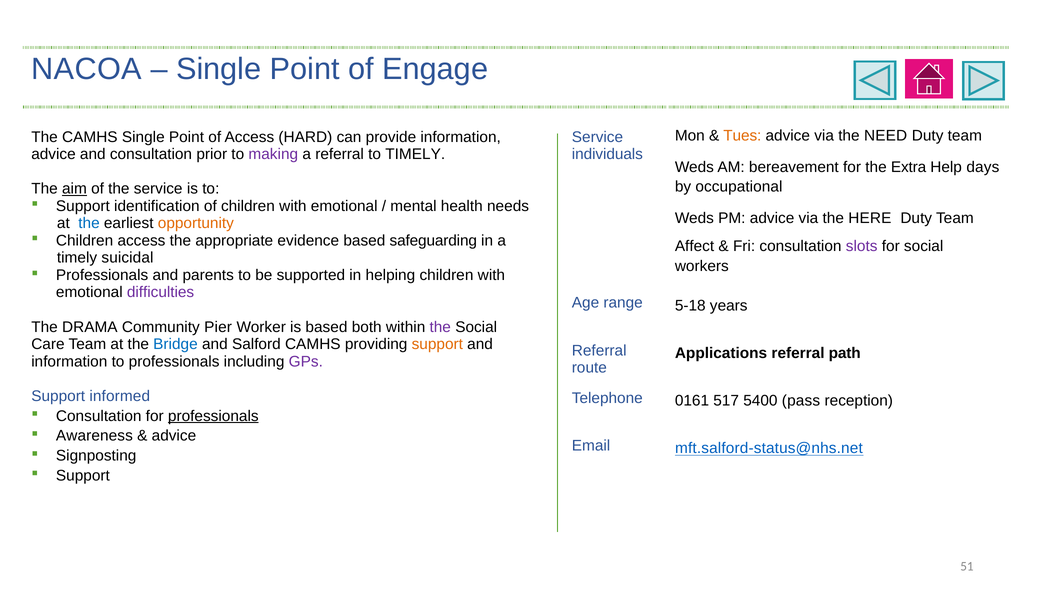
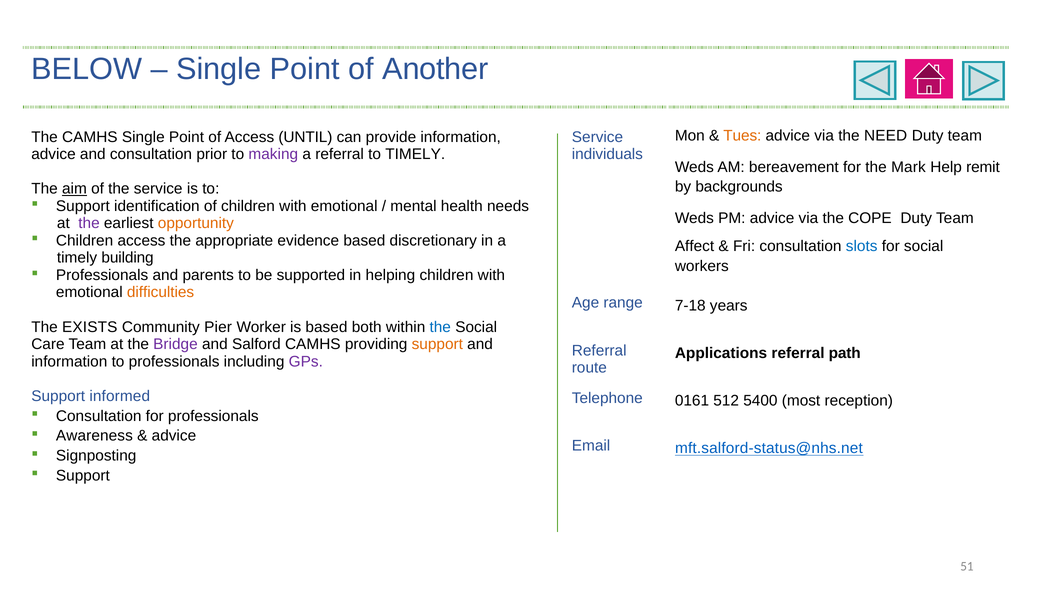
NACOA: NACOA -> BELOW (87, 69)
Engage: Engage -> Another (435, 69)
HARD: HARD -> UNTIL (305, 137)
Extra: Extra -> Mark (908, 167)
days: days -> remit (983, 167)
occupational: occupational -> backgrounds (739, 187)
HERE: HERE -> COPE (870, 218)
the colour: blue -> purple (89, 223)
safeguarding: safeguarding -> discretionary (433, 241)
slots colour: purple -> blue (862, 246)
suicidal: suicidal -> building (128, 258)
difficulties colour: purple -> orange (161, 292)
5-18: 5-18 -> 7-18 (690, 305)
DRAMA: DRAMA -> EXISTS (90, 327)
the colour: purple -> blue (440, 327)
Bridge colour: blue -> purple (175, 344)
517: 517 -> 512 (726, 401)
pass: pass -> most (801, 401)
professionals underline: present -> none (213, 416)
